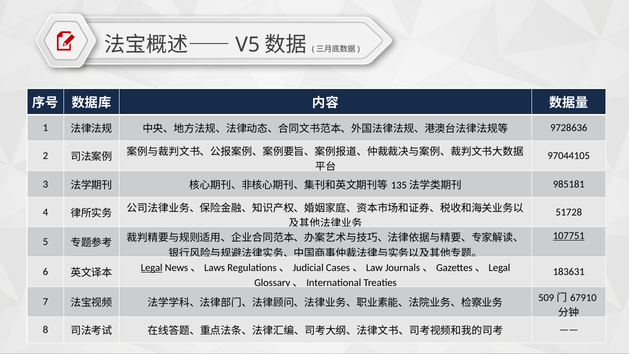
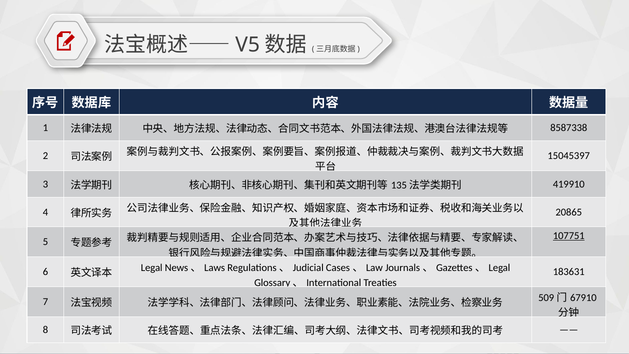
9728636: 9728636 -> 8587338 (569, 128)
97044105: 97044105 -> 15045397 (569, 156)
985181: 985181 -> 419910 (569, 184)
51728: 51728 -> 20865 (569, 212)
Legal underline: present -> none (152, 268)
